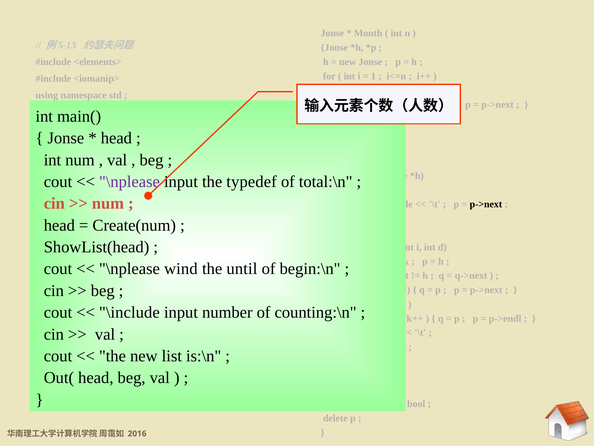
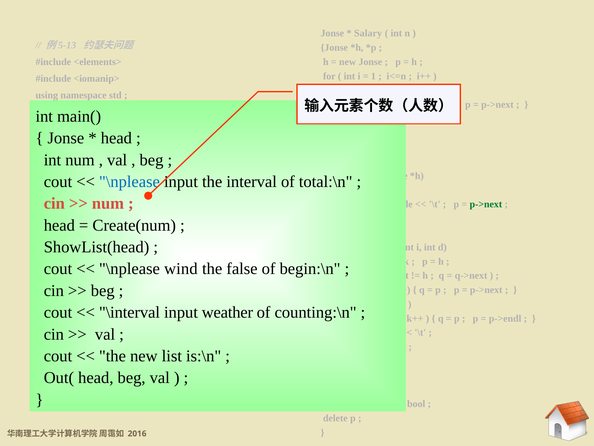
Month: Month -> Salary (368, 33)
\nplease colour: purple -> blue (129, 181)
the typedef: typedef -> interval (252, 181)
p->next colour: black -> green (486, 204)
until: until -> false (242, 269)
\include: \include -> \interval (129, 312)
input number: number -> weather (227, 312)
